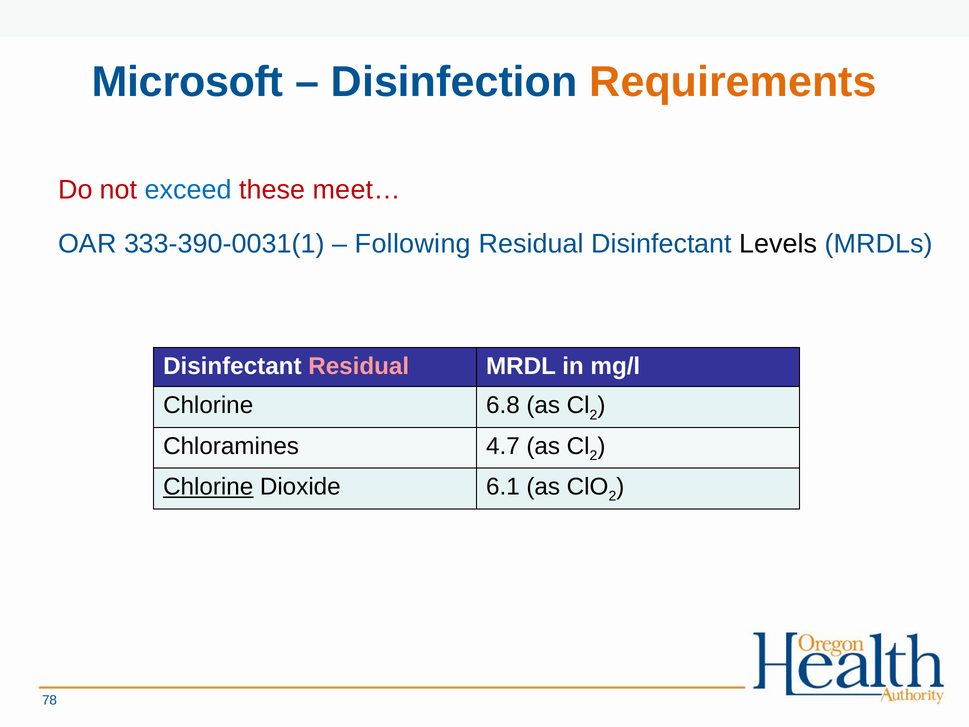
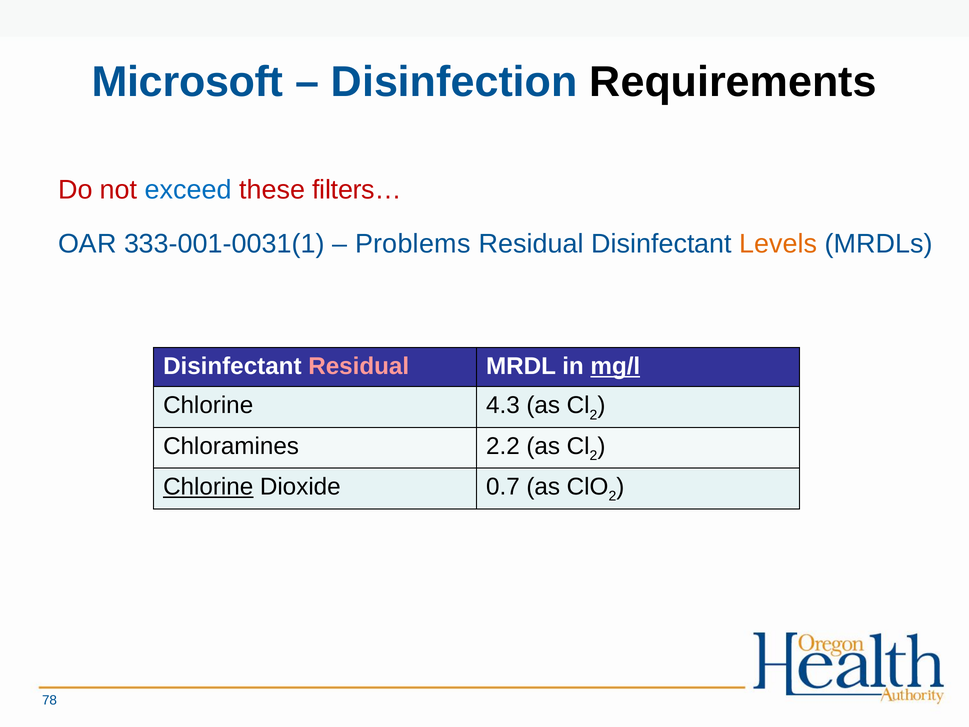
Requirements colour: orange -> black (733, 82)
meet…: meet… -> filters… (357, 190)
333-390-0031(1: 333-390-0031(1 -> 333-001-0031(1 (224, 244)
Following: Following -> Problems (413, 244)
Levels colour: black -> orange (778, 244)
mg/l underline: none -> present (615, 366)
6.8: 6.8 -> 4.3 (503, 405)
4.7: 4.7 -> 2.2 (503, 446)
6.1: 6.1 -> 0.7 (503, 487)
